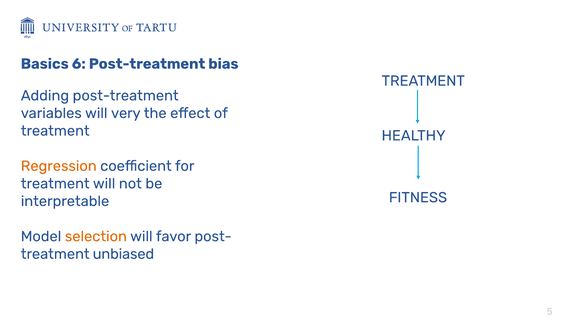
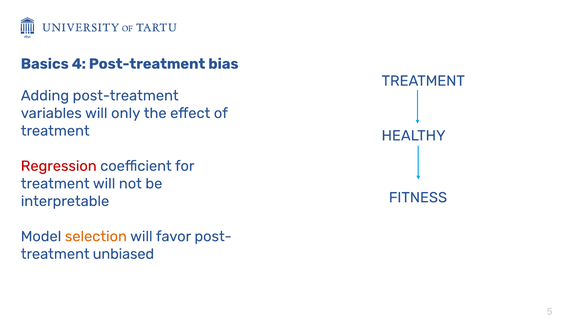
6: 6 -> 4 (79, 64)
very: very -> only (126, 113)
Regression colour: orange -> red (59, 166)
